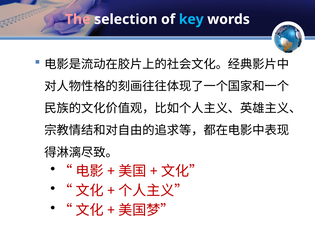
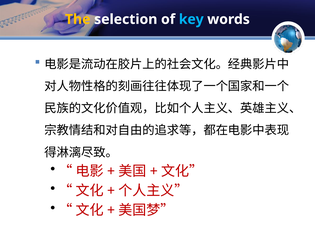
The colour: pink -> yellow (78, 19)
